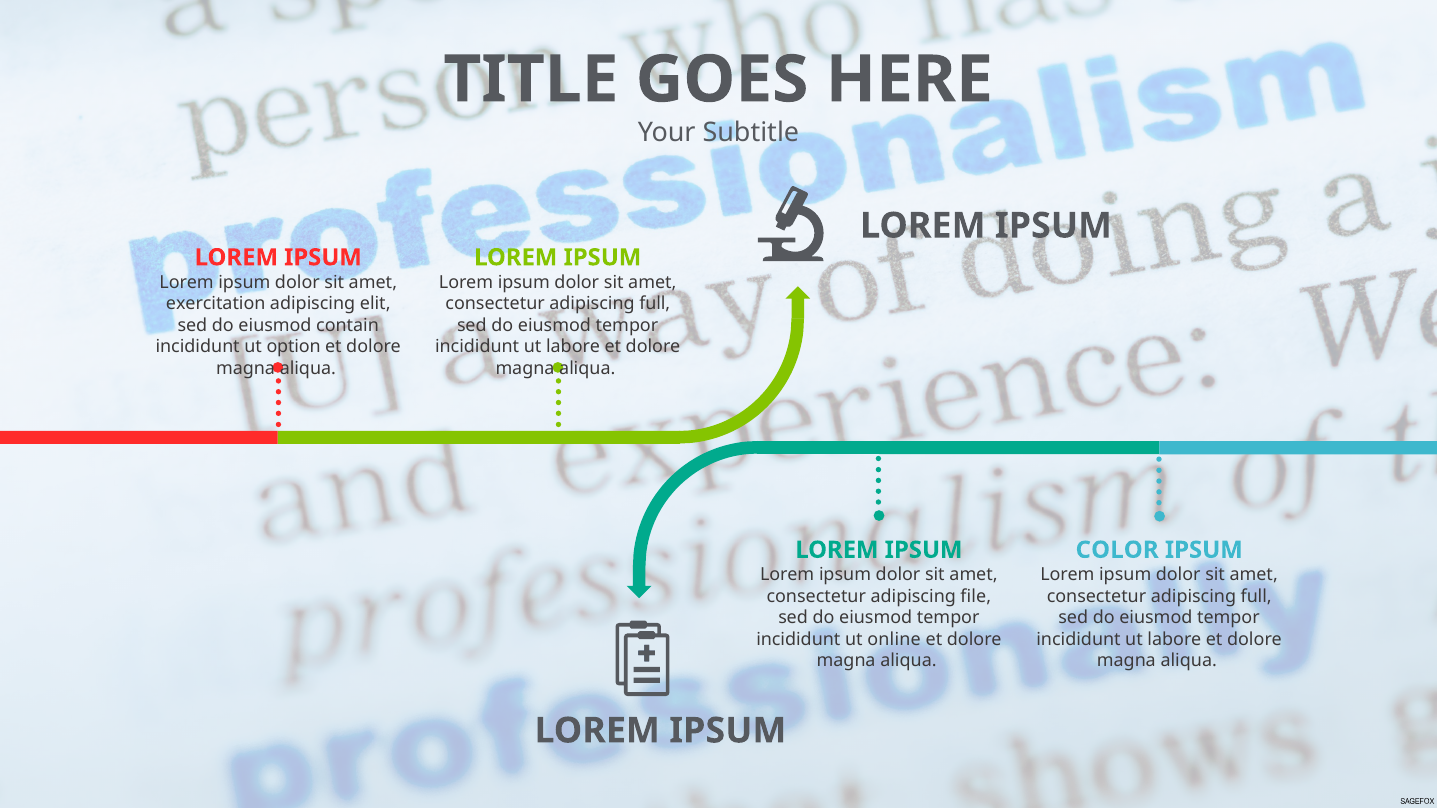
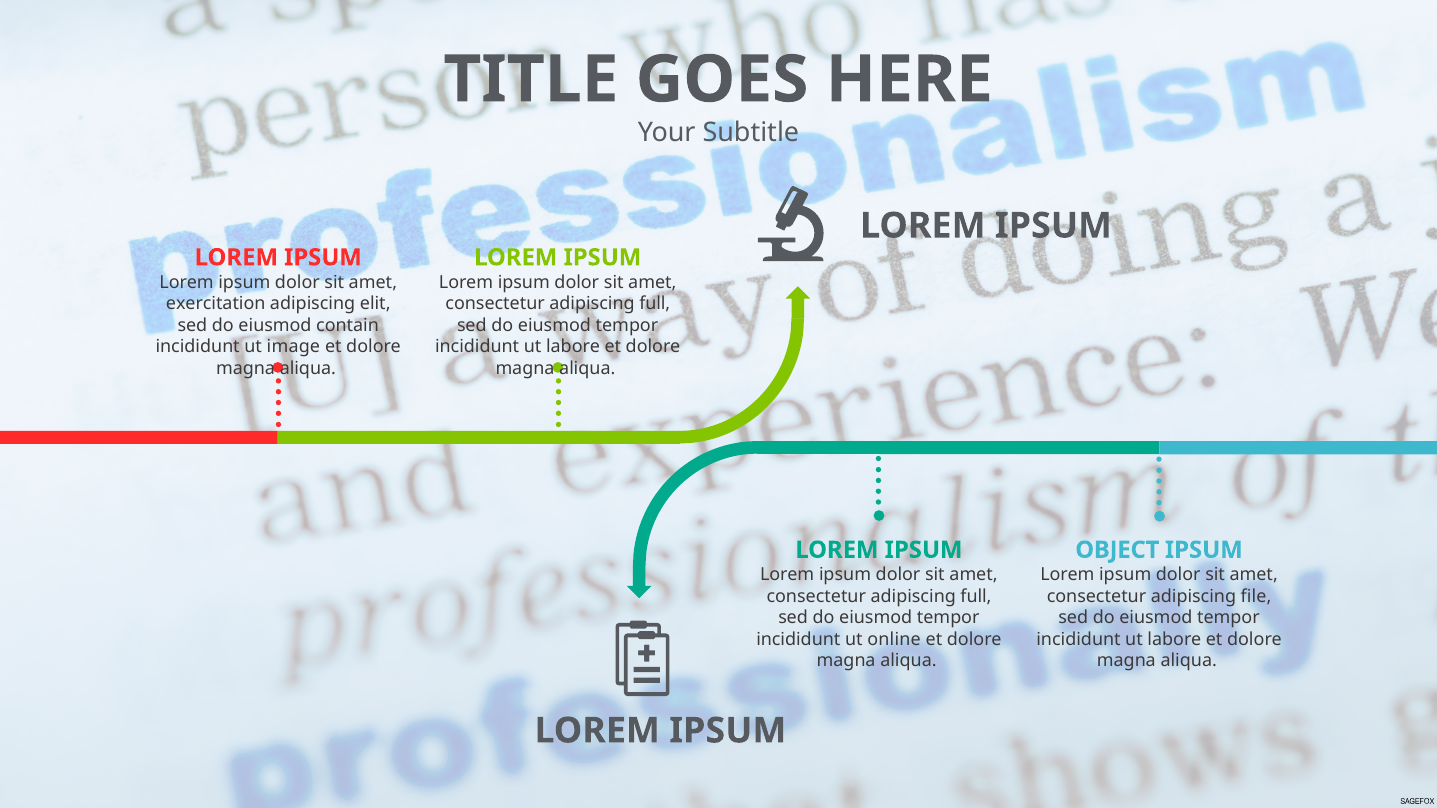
option: option -> image (293, 347)
COLOR: COLOR -> OBJECT (1117, 550)
file: file -> full (976, 596)
full: full -> file (1256, 596)
